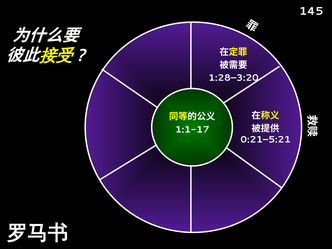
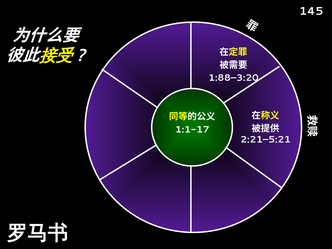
1:28–3:20: 1:28–3:20 -> 1:88–3:20 (234, 78)
0:21–5:21: 0:21–5:21 -> 2:21–5:21 (266, 140)
